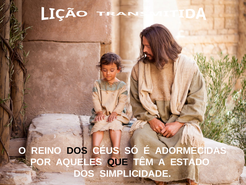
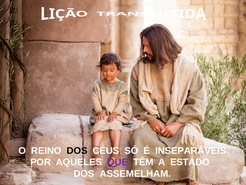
ADORMECIDAS: ADORMECIDAS -> INSEPARÁVEIS (191, 150)
QUE colour: black -> purple (118, 162)
SIMPLICIDADE: SIMPLICIDADE -> ASSEMELHAM (135, 173)
